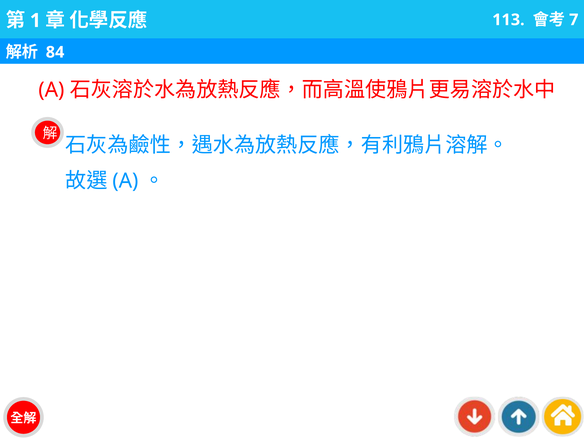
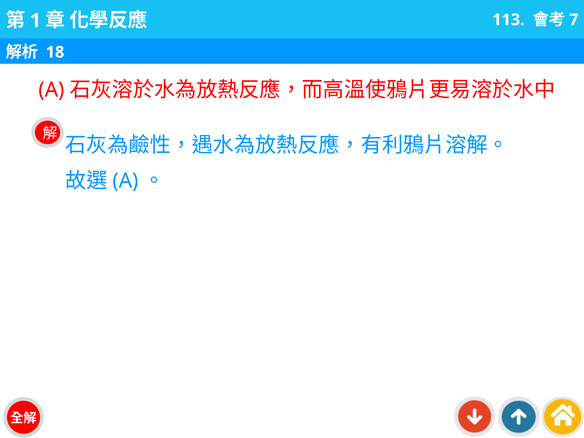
84: 84 -> 18 (55, 52)
